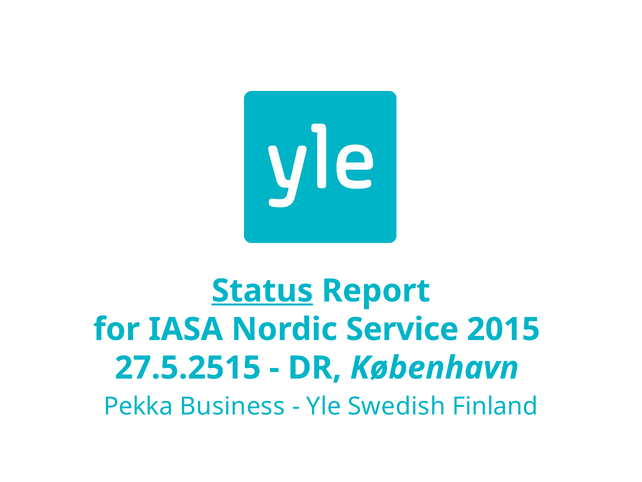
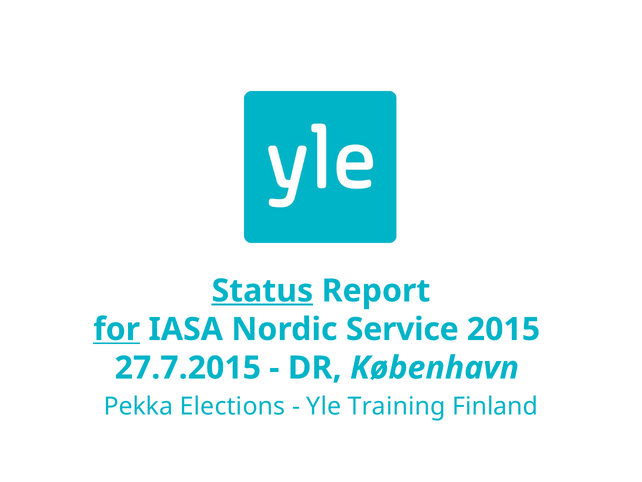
for underline: none -> present (117, 329)
27.5.2515: 27.5.2515 -> 27.7.2015 (188, 368)
Business: Business -> Elections (233, 406)
Swedish: Swedish -> Training (397, 406)
